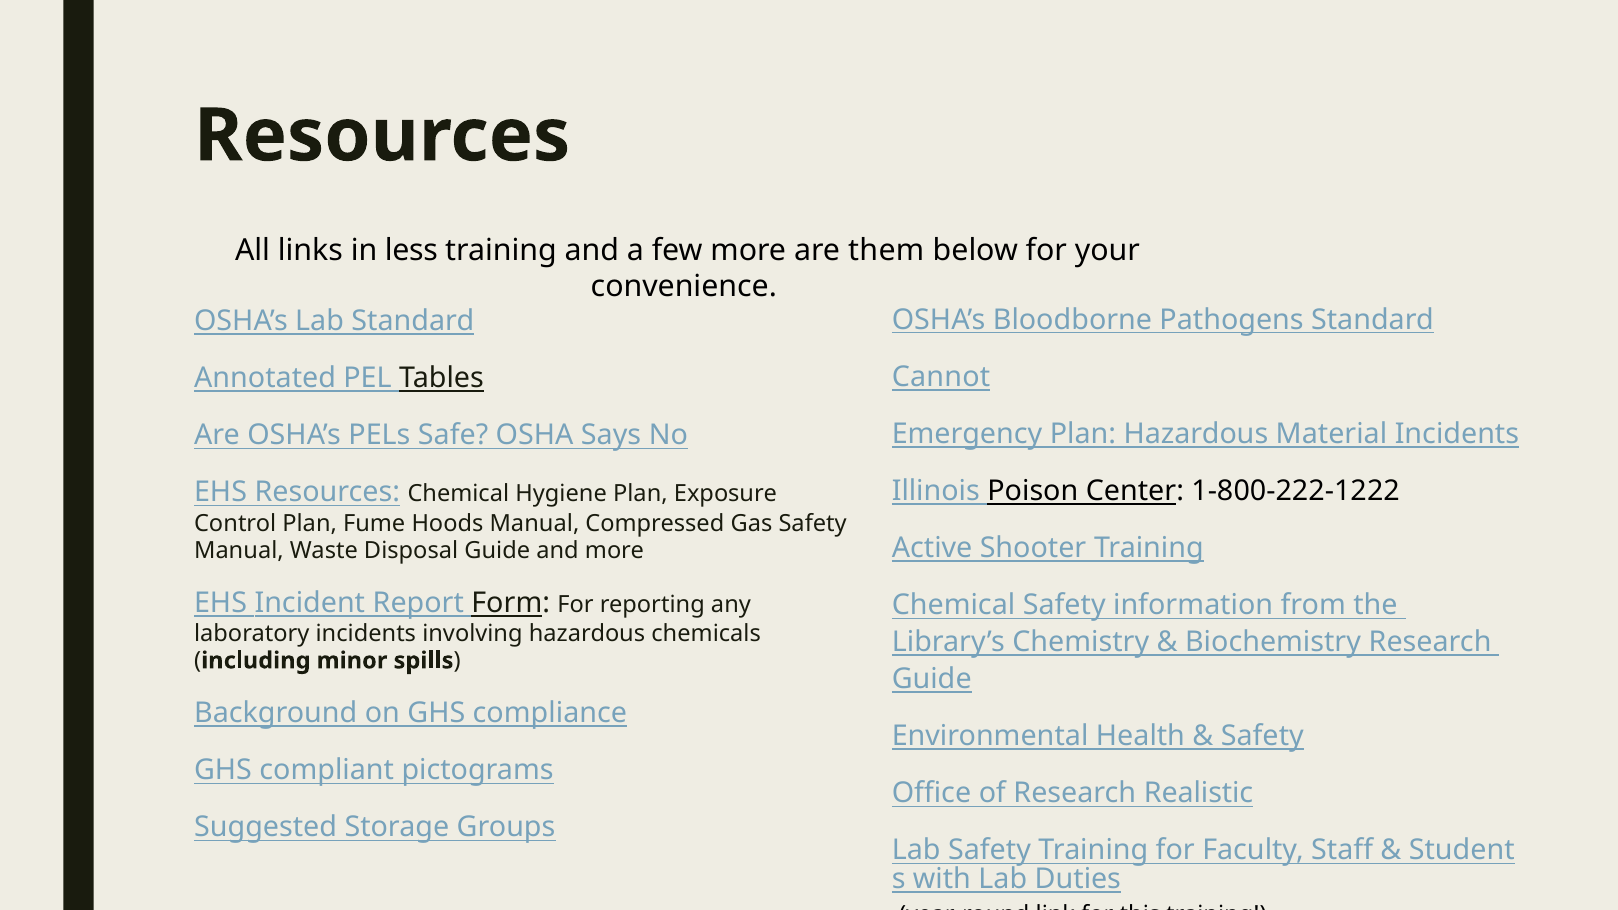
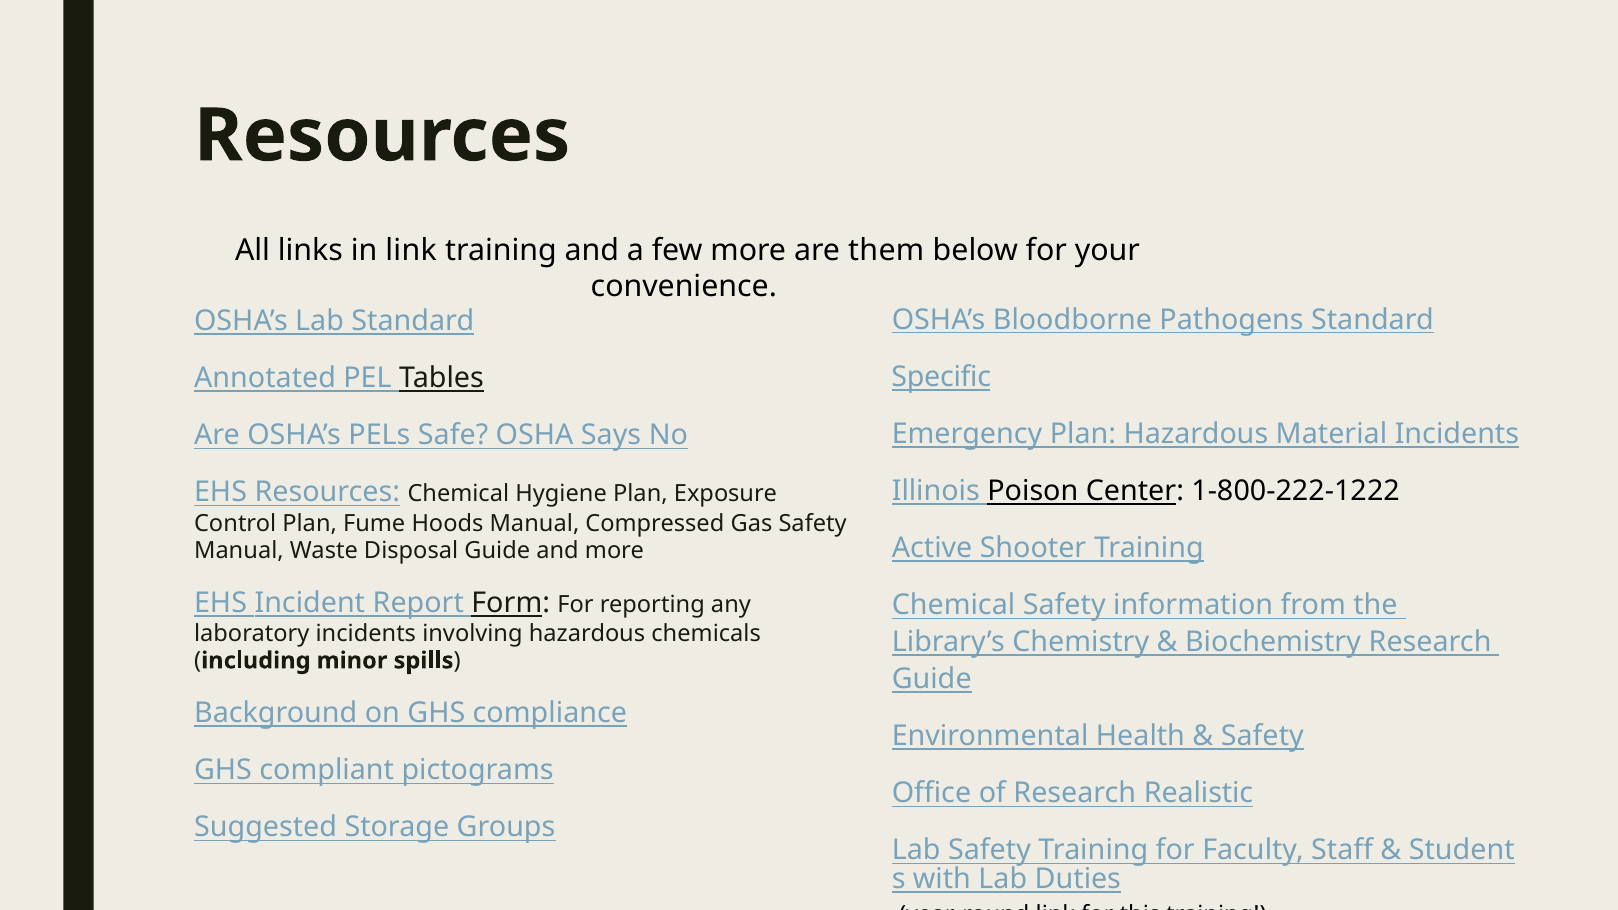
in less: less -> link (411, 251)
Cannot: Cannot -> Specific (941, 377)
